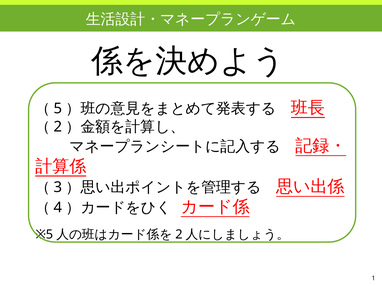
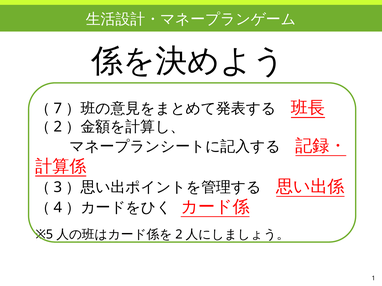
5: 5 -> 7 (58, 109)
